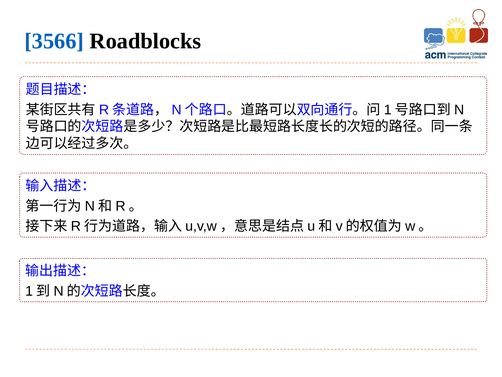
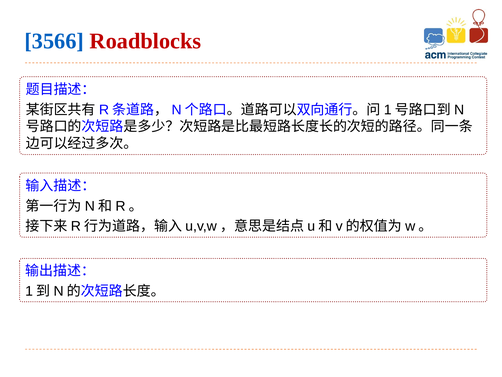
Roadblocks colour: black -> red (145, 41)
